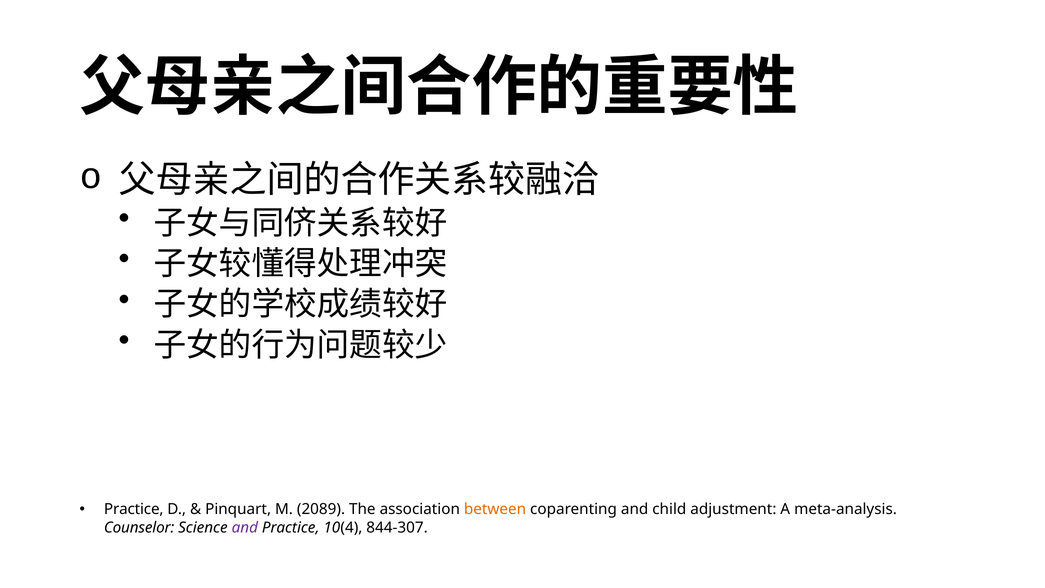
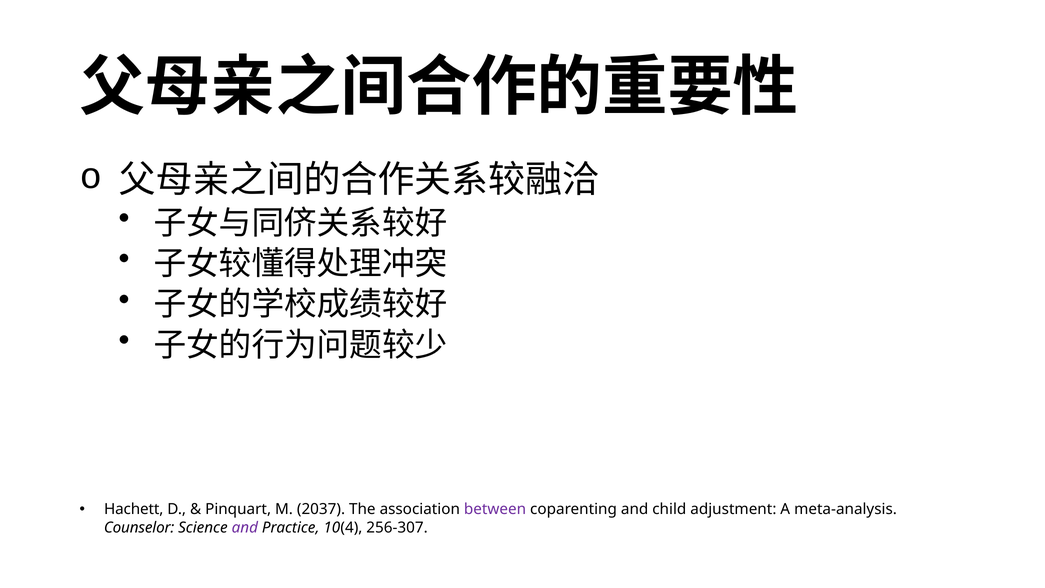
Practice: Practice -> Hachett (134, 509)
2089: 2089 -> 2037 (321, 509)
between colour: orange -> purple (495, 509)
844-307: 844-307 -> 256-307 (397, 527)
